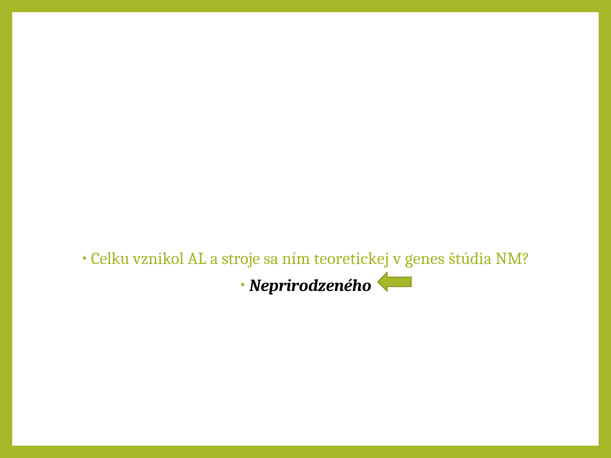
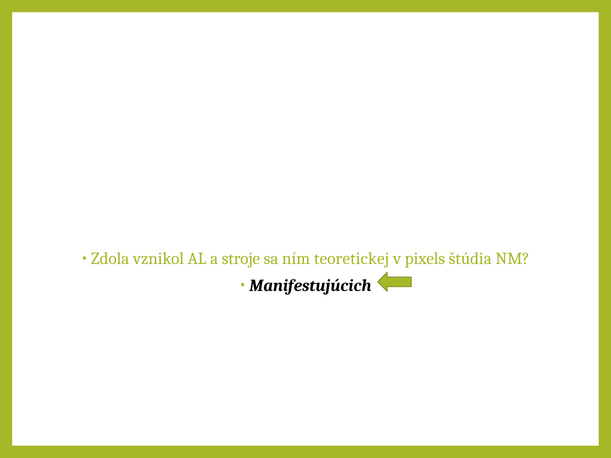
Celku: Celku -> Zdola (110, 259)
genes: genes -> pixels (425, 259)
Neprirodzeného: Neprirodzeného -> Manifestujúcich (310, 286)
